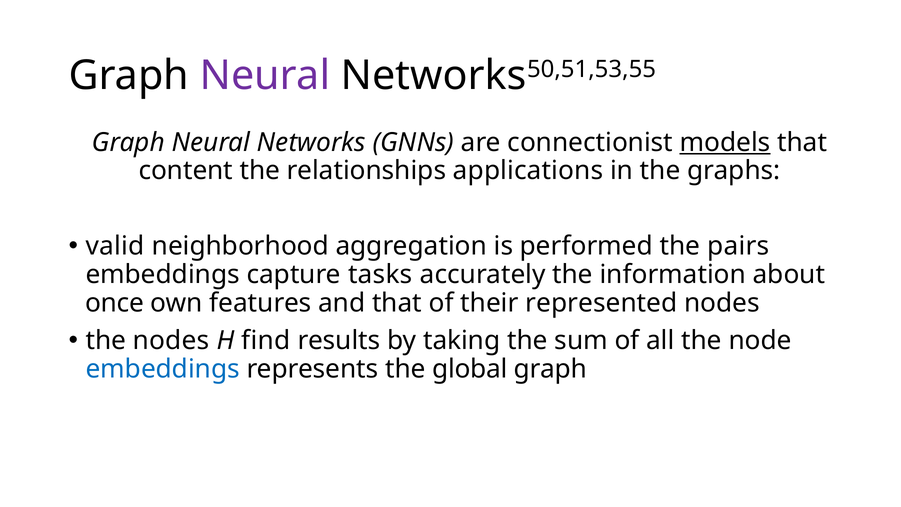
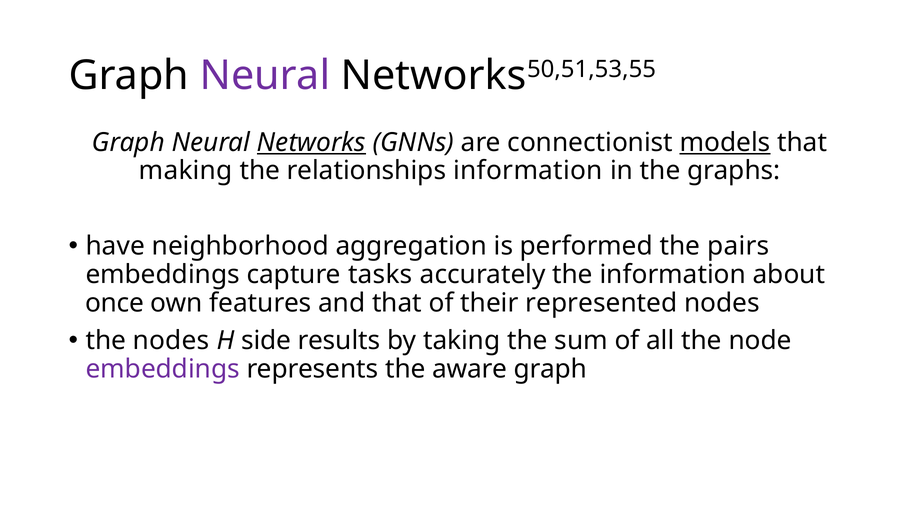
Networks underline: none -> present (311, 142)
content: content -> making (186, 171)
relationships applications: applications -> information (528, 171)
valid: valid -> have (115, 246)
find: find -> side (266, 340)
embeddings colour: blue -> purple (163, 369)
global: global -> aware (470, 369)
